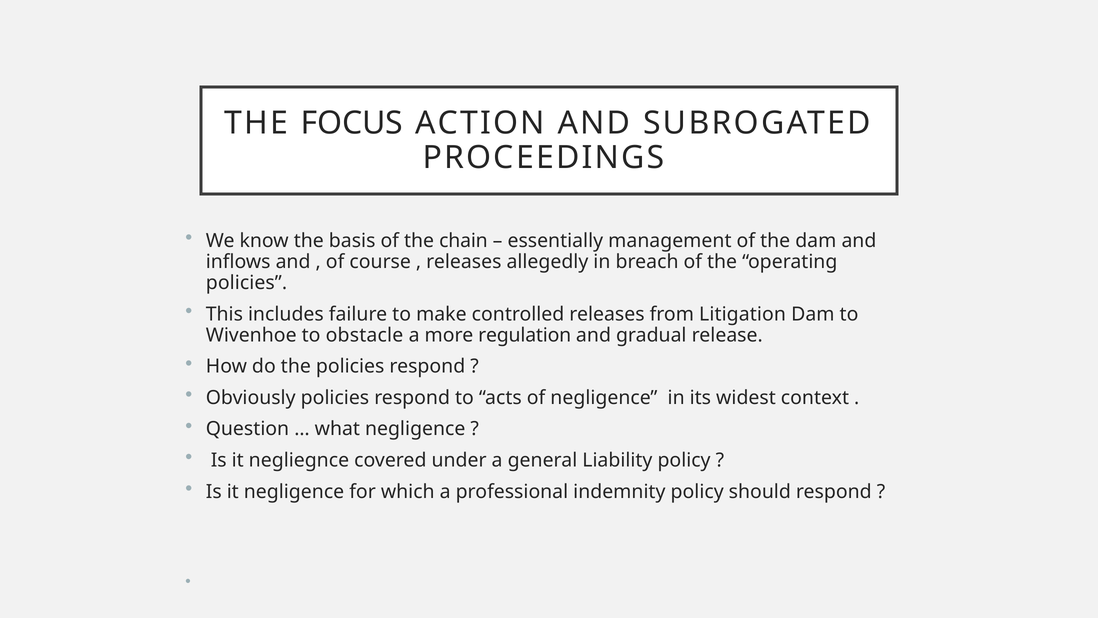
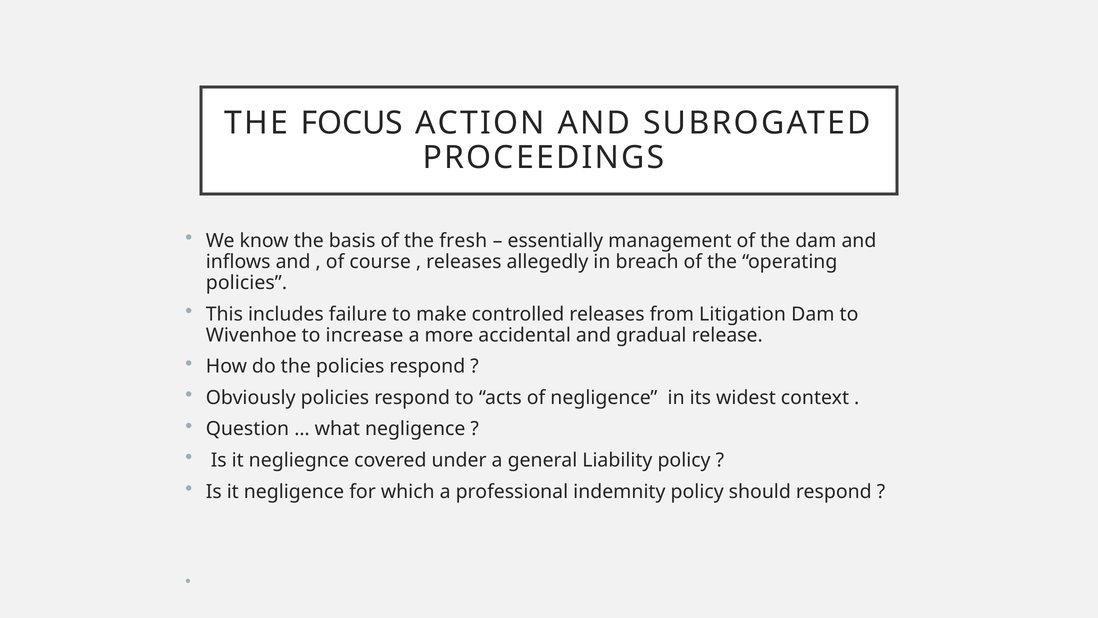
chain: chain -> fresh (463, 241)
obstacle: obstacle -> increase (364, 335)
regulation: regulation -> accidental (525, 335)
